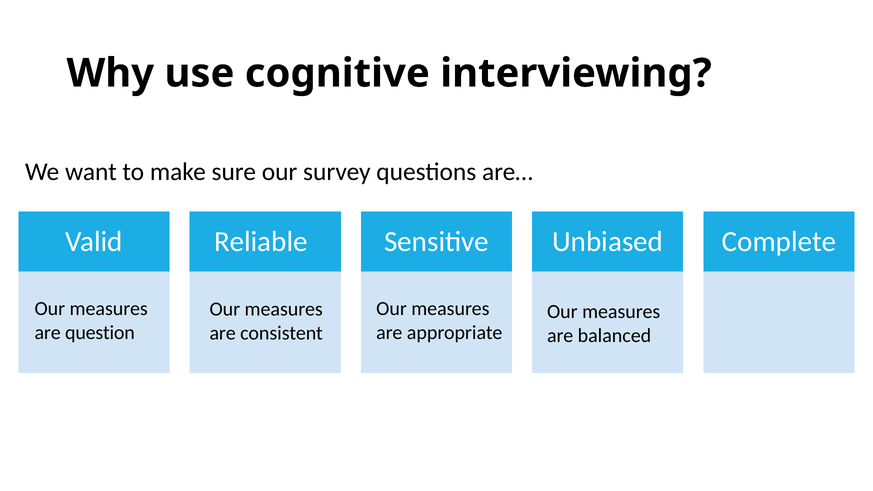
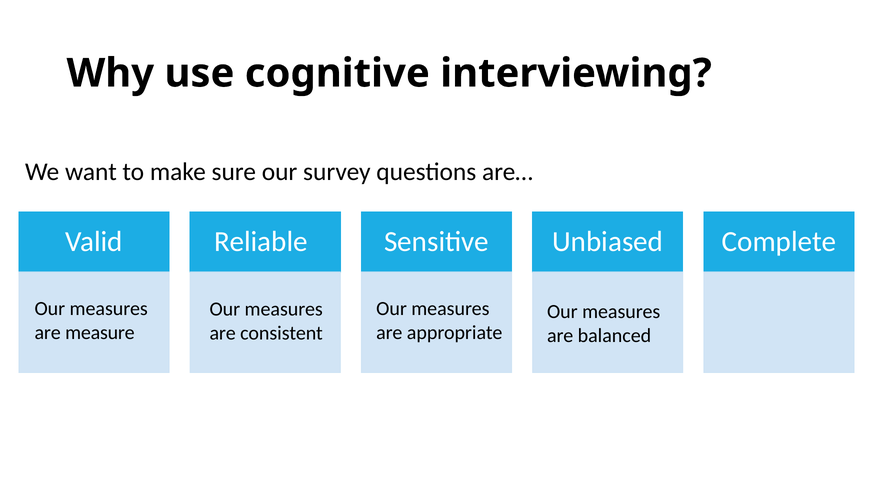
question: question -> measure (100, 333)
